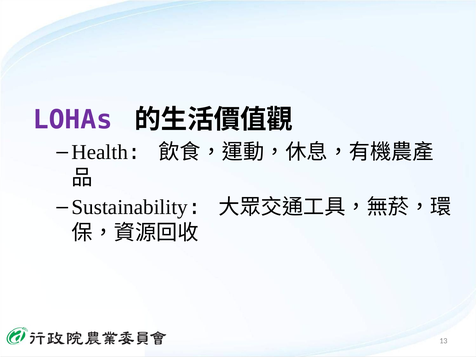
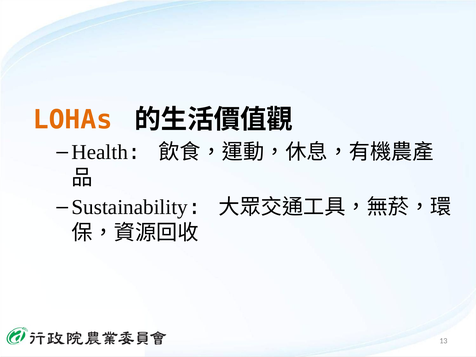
LOHAs colour: purple -> orange (73, 120)
